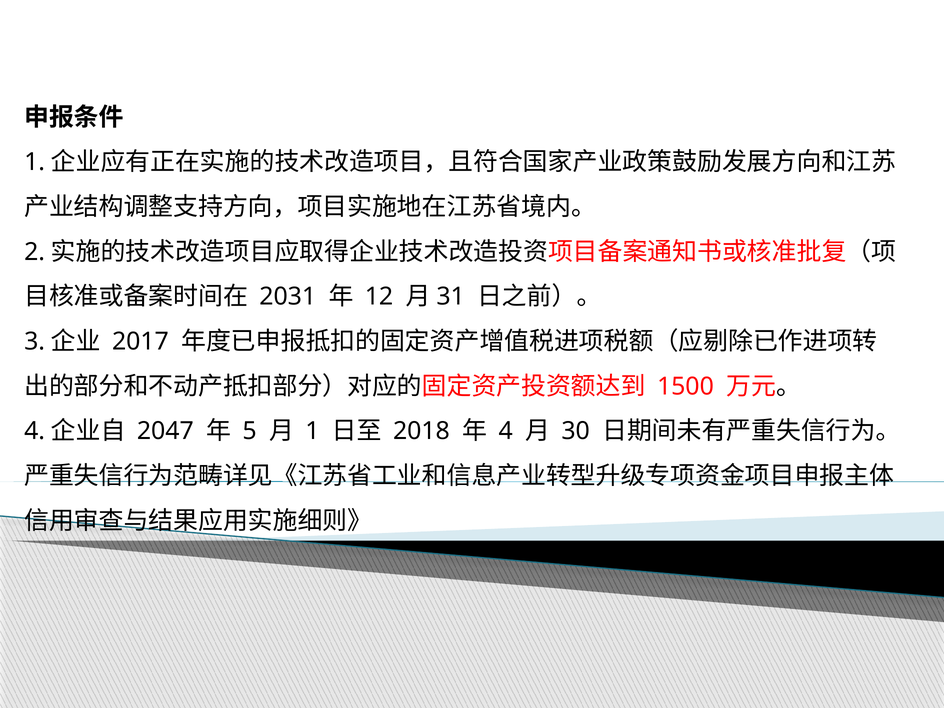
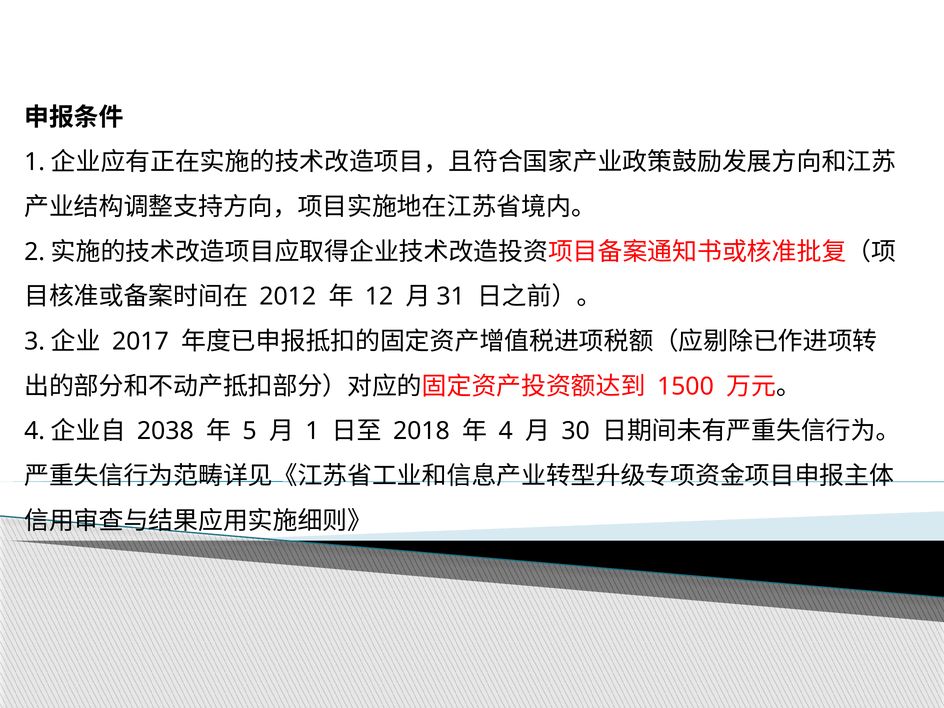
2031: 2031 -> 2012 (288, 297)
2047: 2047 -> 2038 (165, 431)
